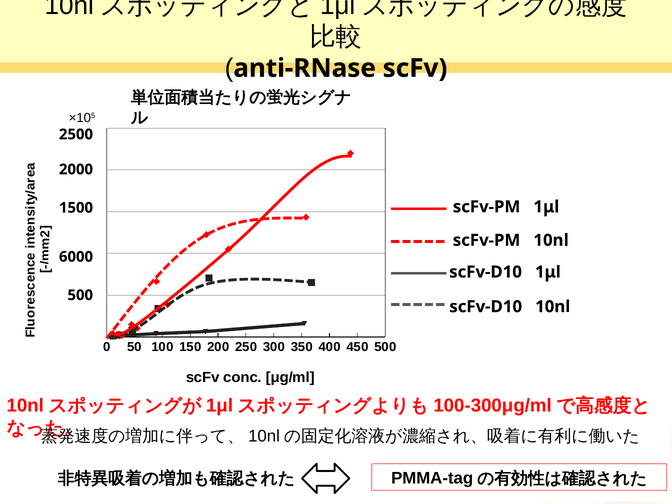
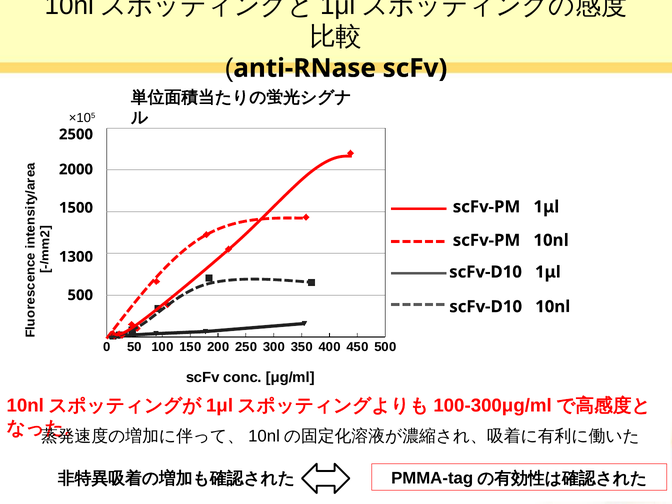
6000: 6000 -> 1300 (76, 257)
